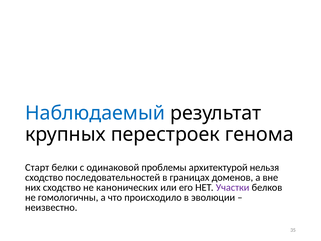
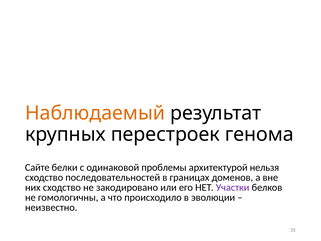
Наблюдаемый colour: blue -> orange (95, 113)
Старт: Старт -> Сайте (37, 167)
канонических: канонических -> закодировано (127, 187)
